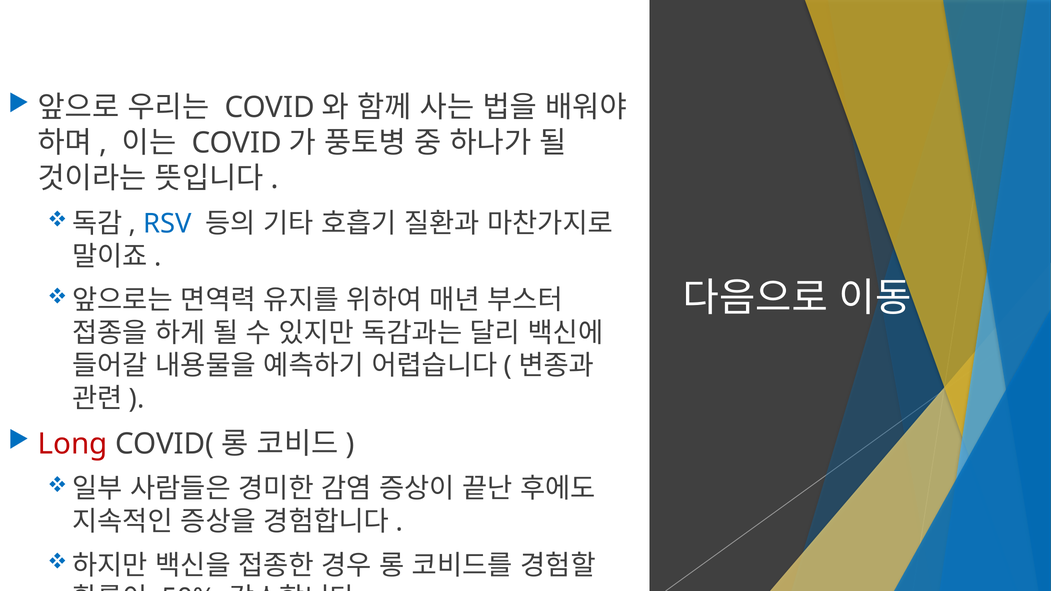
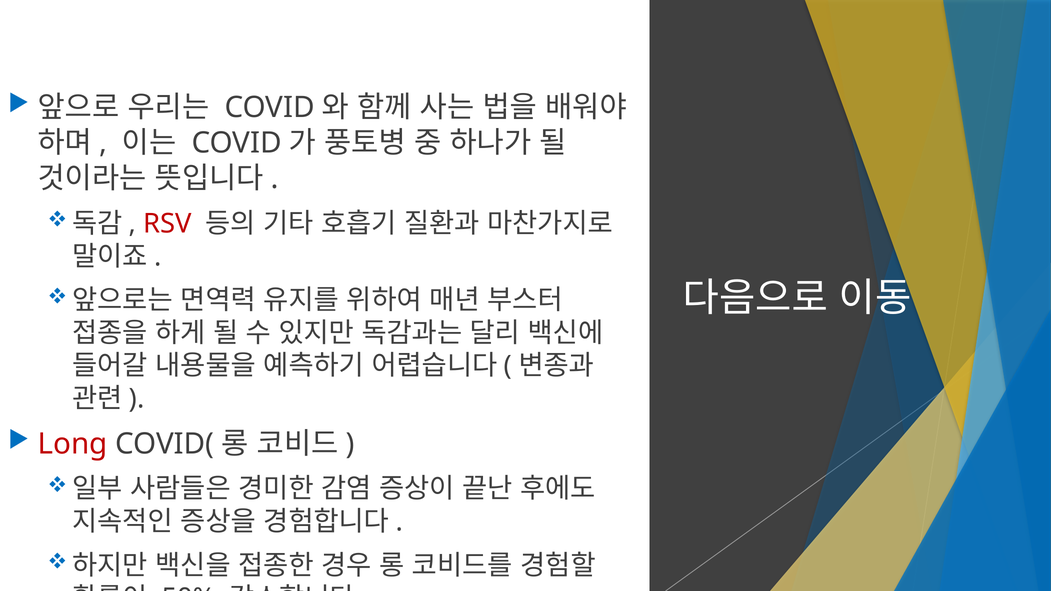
RSV colour: blue -> red (167, 224)
